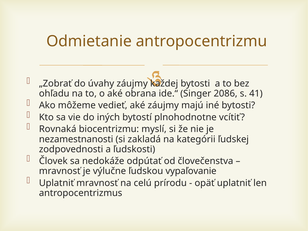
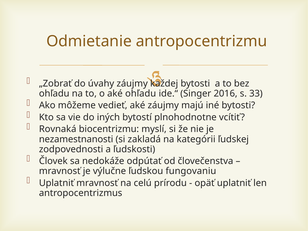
aké obrana: obrana -> ohľadu (141, 94)
2086: 2086 -> 2016 (226, 94)
41: 41 -> 33 (256, 94)
vypaľovanie: vypaľovanie -> fungovaniu (191, 171)
